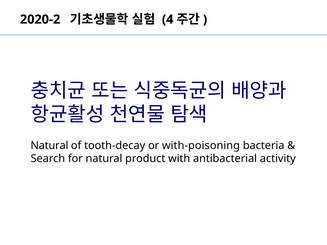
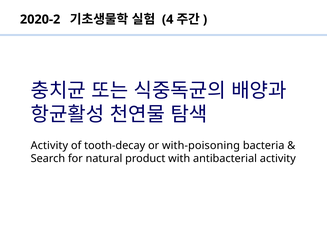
Natural: Natural -> Activity (49, 146)
